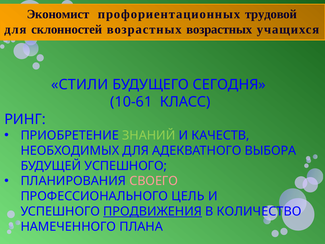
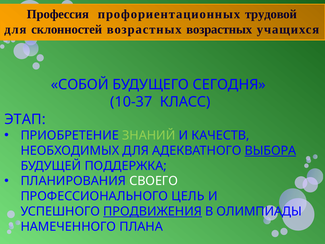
Экономист: Экономист -> Профессия (58, 14)
СТИЛИ: СТИЛИ -> СОБОЙ (80, 85)
10-61: 10-61 -> 10-37 (131, 102)
РИНГ: РИНГ -> ЭТАП (25, 119)
ВЫБОРА underline: none -> present (270, 151)
БУДУЩЕЙ УСПЕШНОГО: УСПЕШНОГО -> ПОДДЕРЖКА (126, 166)
СВОЕГО colour: pink -> white (154, 181)
КОЛИЧЕСТВО: КОЛИЧЕСТВО -> ОЛИМПИАДЫ (259, 211)
